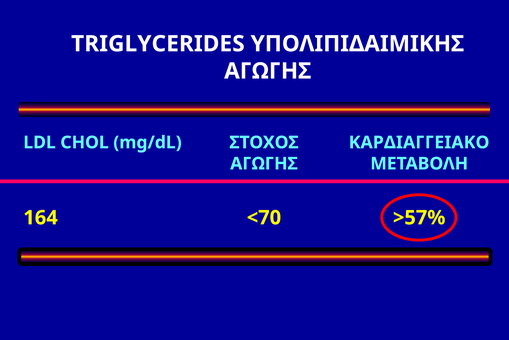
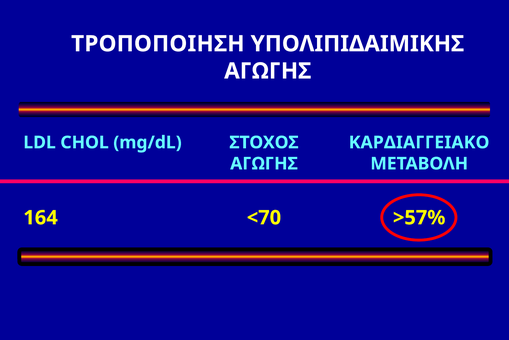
TRIGLYCERIDES: TRIGLYCERIDES -> ΤΡΟΠΟΠΟΙΗΣΗ (158, 44)
